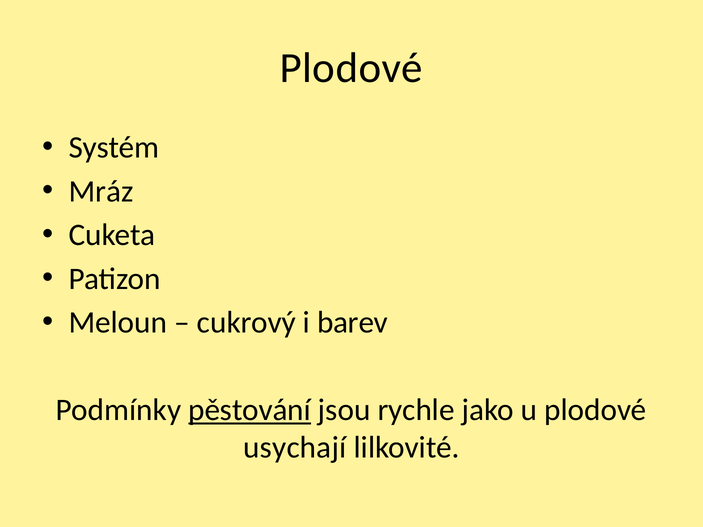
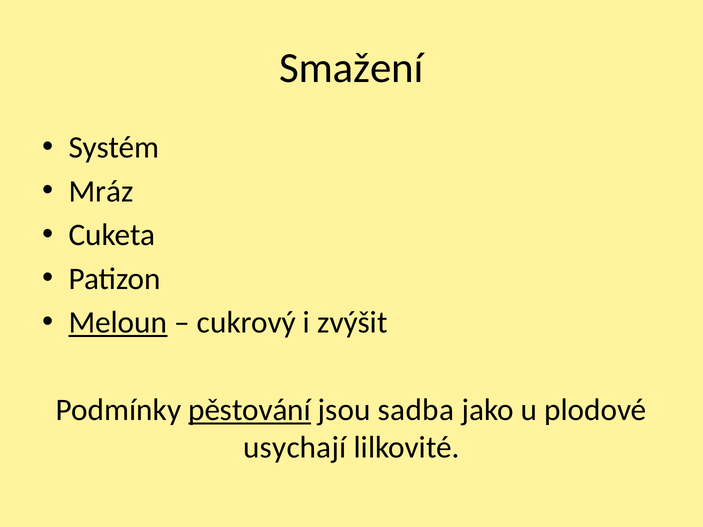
Plodové: Plodové -> Smažení (351, 68)
Meloun underline: none -> present (118, 323)
barev: barev -> zvýšit (352, 323)
rychle: rychle -> sadba (416, 410)
